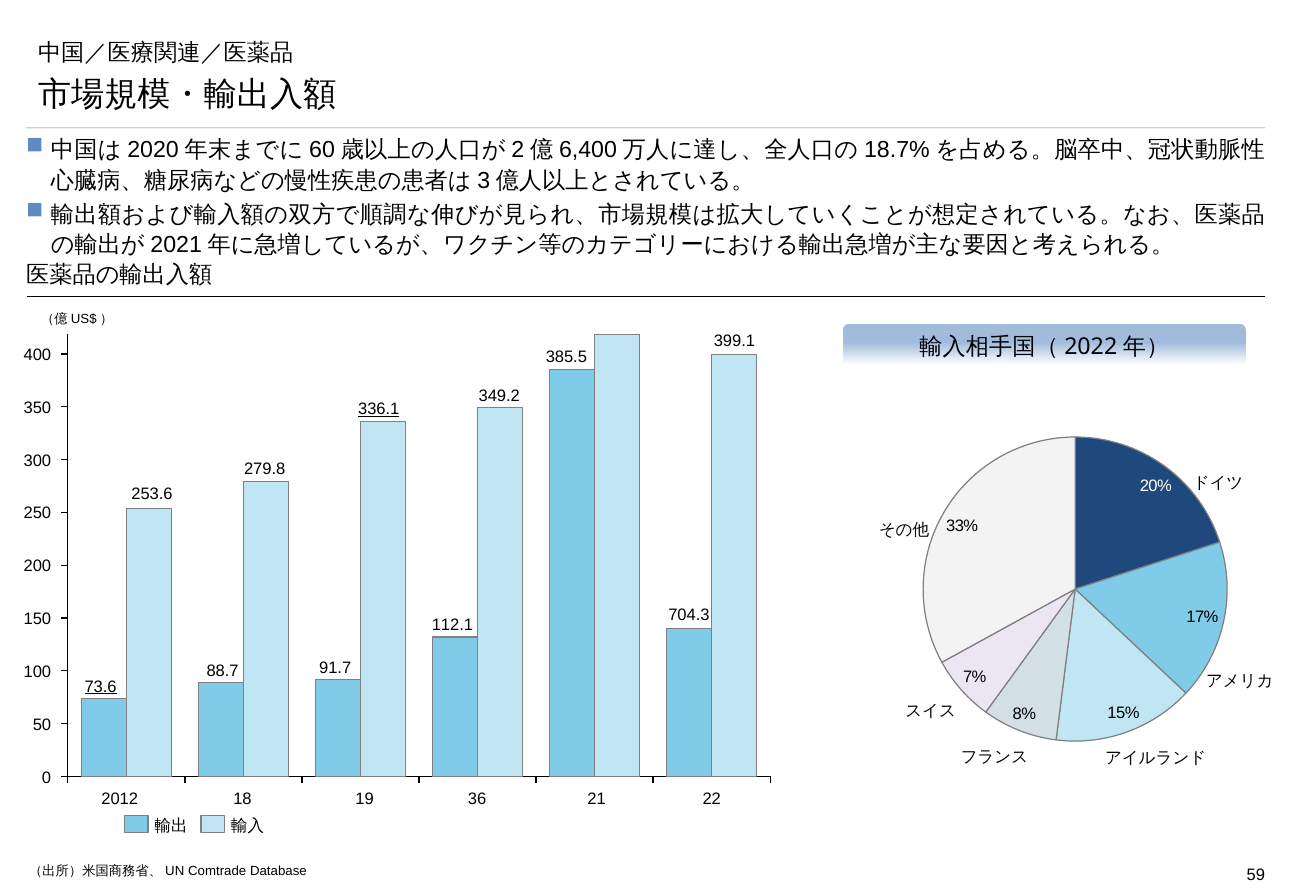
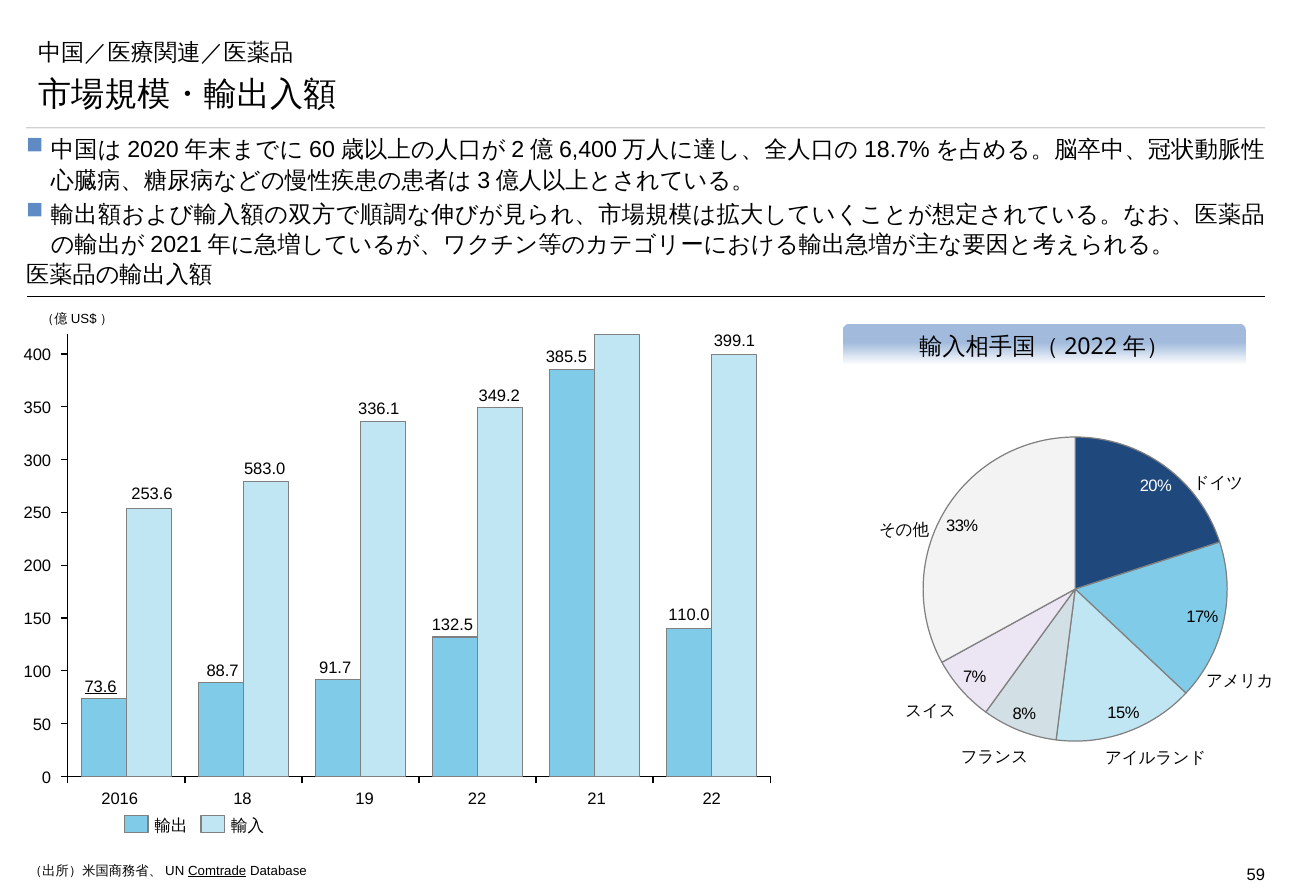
336.1 underline: present -> none (379, 409)
279.8: 279.8 -> 583.0 (265, 469)
704.3: 704.3 -> 110.0 (689, 615)
112.1: 112.1 -> 132.5 (452, 625)
2012: 2012 -> 2016 (120, 799)
19 36: 36 -> 22 (477, 799)
Comtrade underline: none -> present (217, 870)
